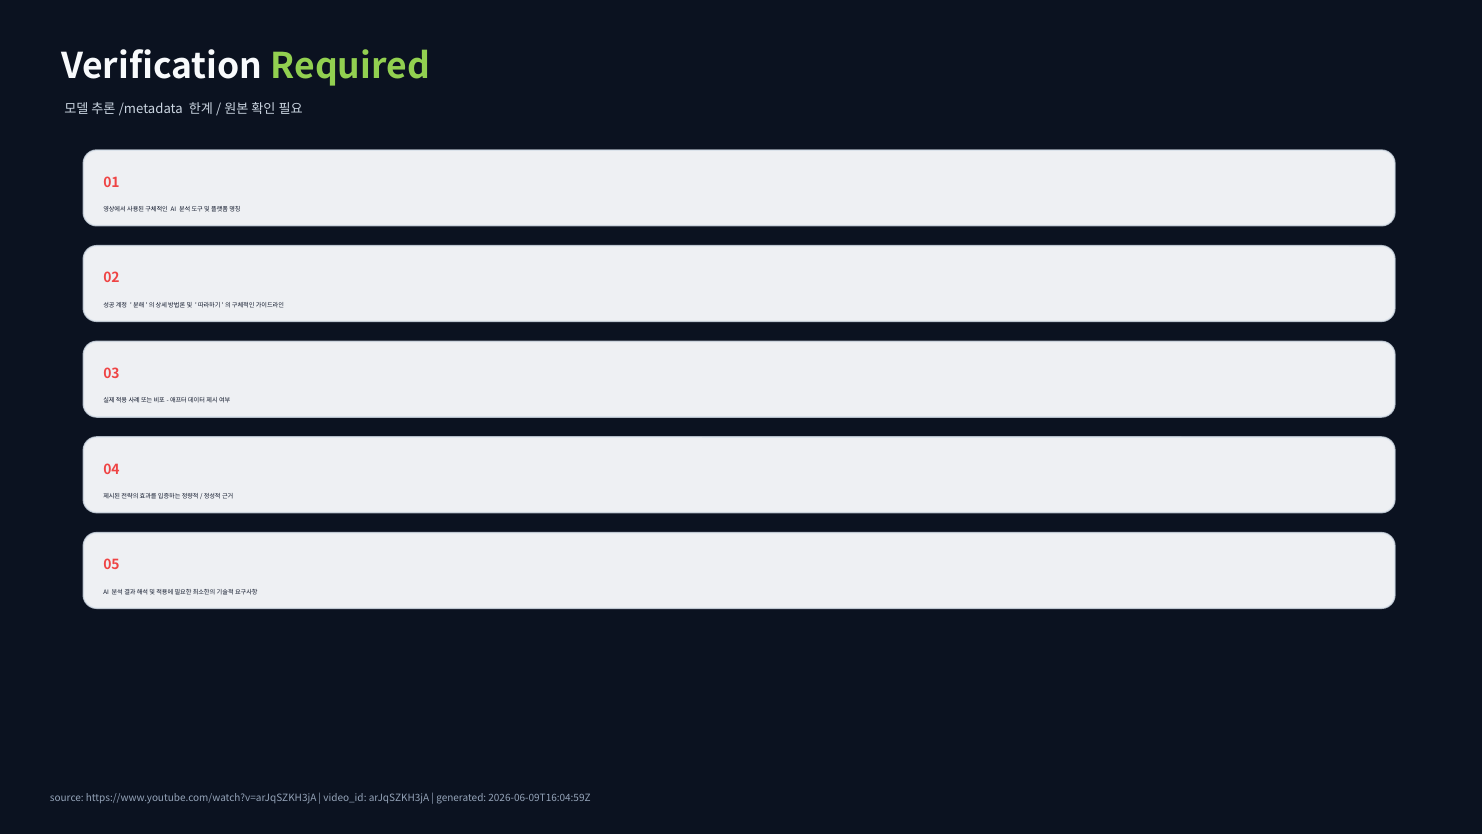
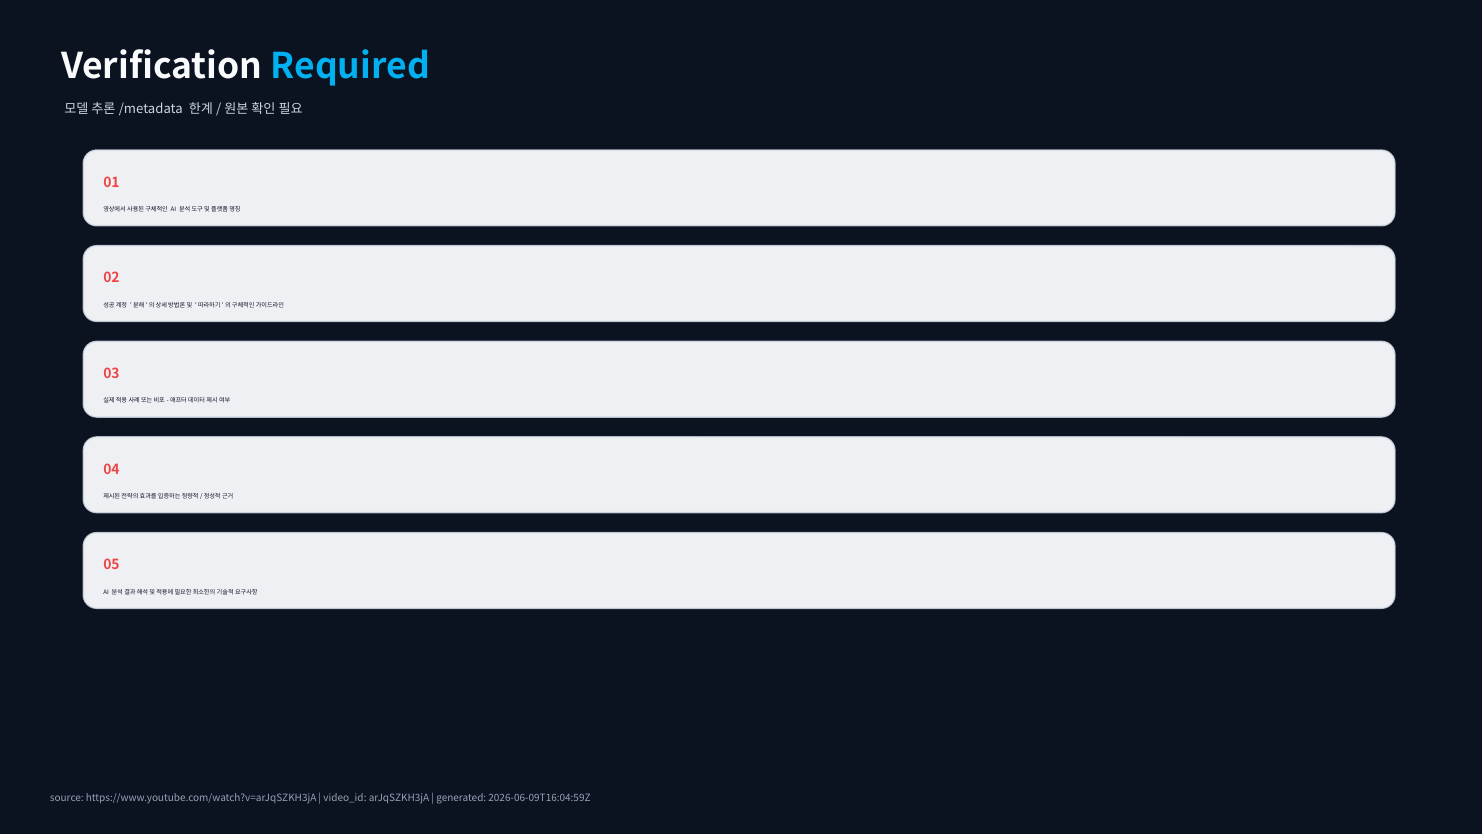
Required colour: light green -> light blue (350, 66)
